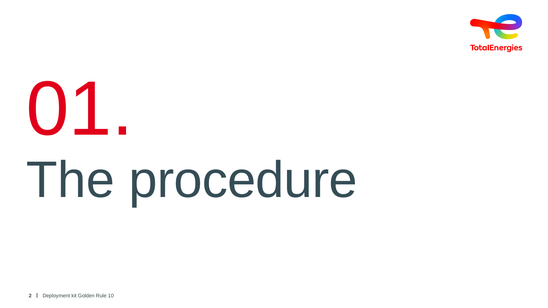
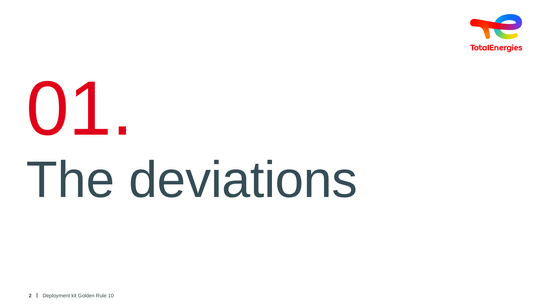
procedure: procedure -> deviations (243, 180)
